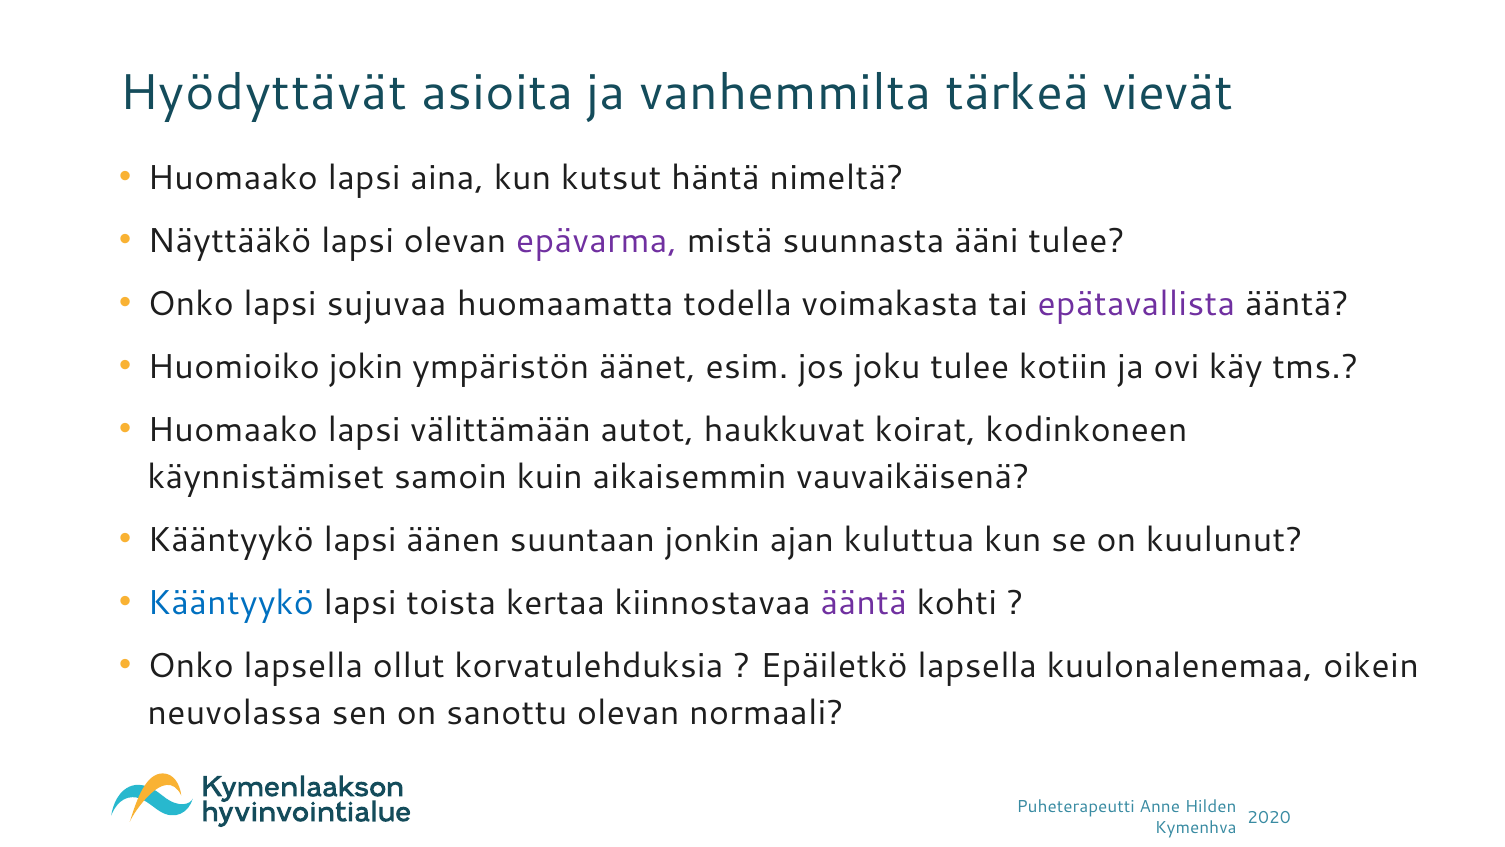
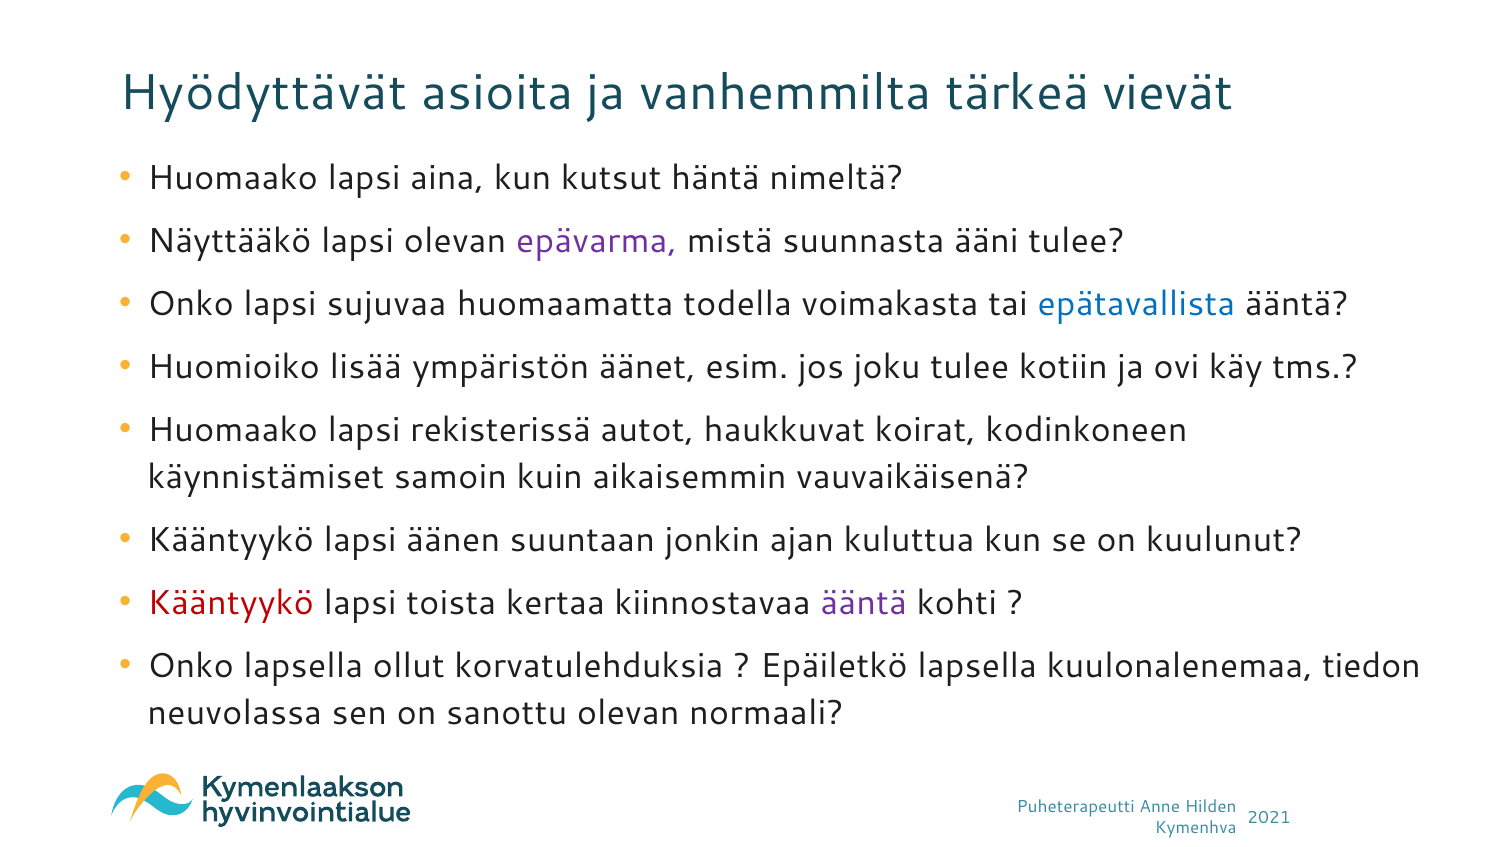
epätavallista colour: purple -> blue (1136, 304)
jokin: jokin -> lisää (366, 367)
välittämään: välittämään -> rekisterissä (501, 430)
Kääntyykö colour: blue -> red (231, 602)
oikein: oikein -> tiedon (1371, 665)
2020: 2020 -> 2021 (1269, 817)
